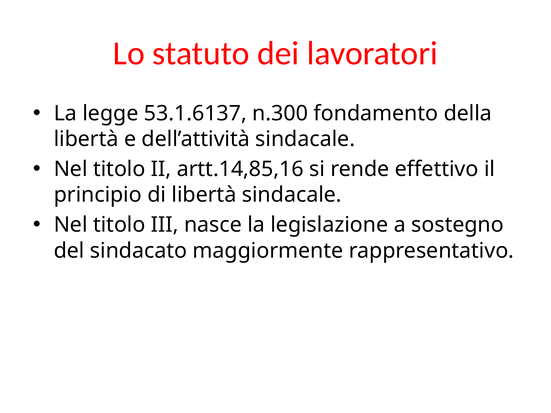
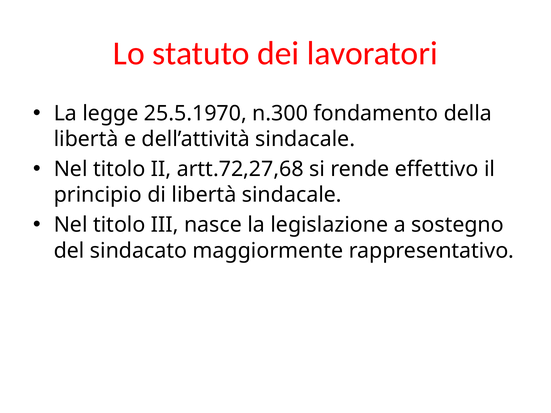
53.1.6137: 53.1.6137 -> 25.5.1970 (195, 114)
artt.14,85,16: artt.14,85,16 -> artt.72,27,68 (240, 169)
